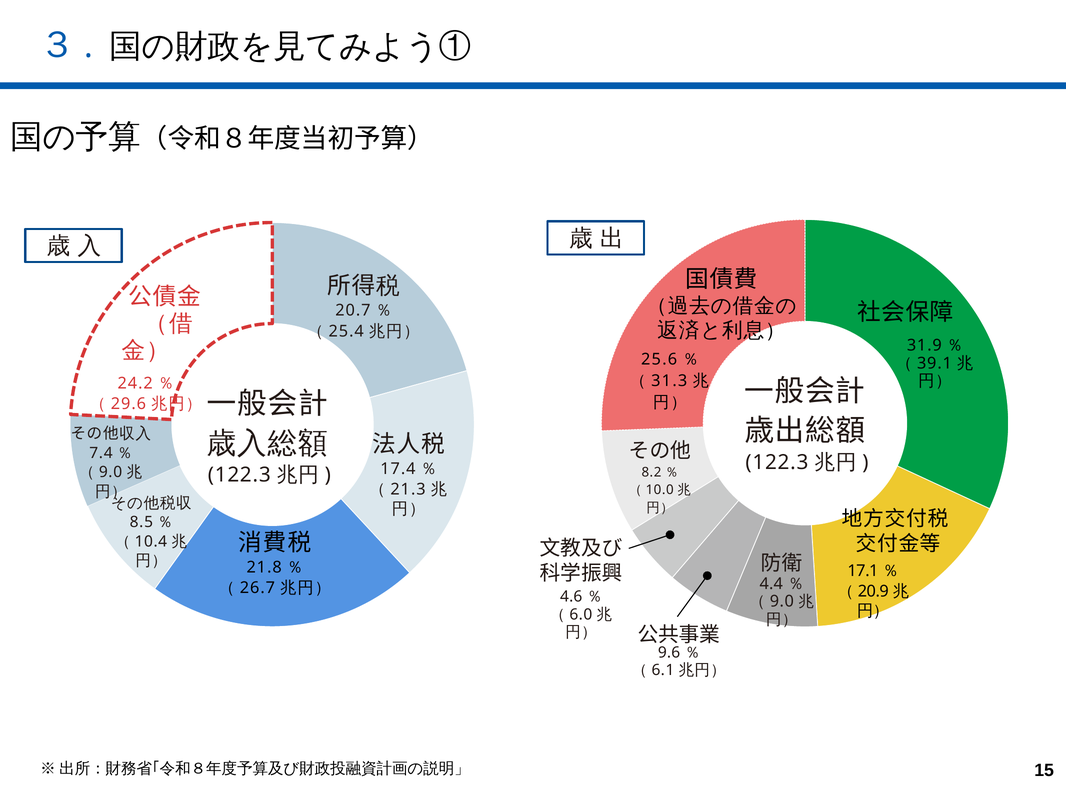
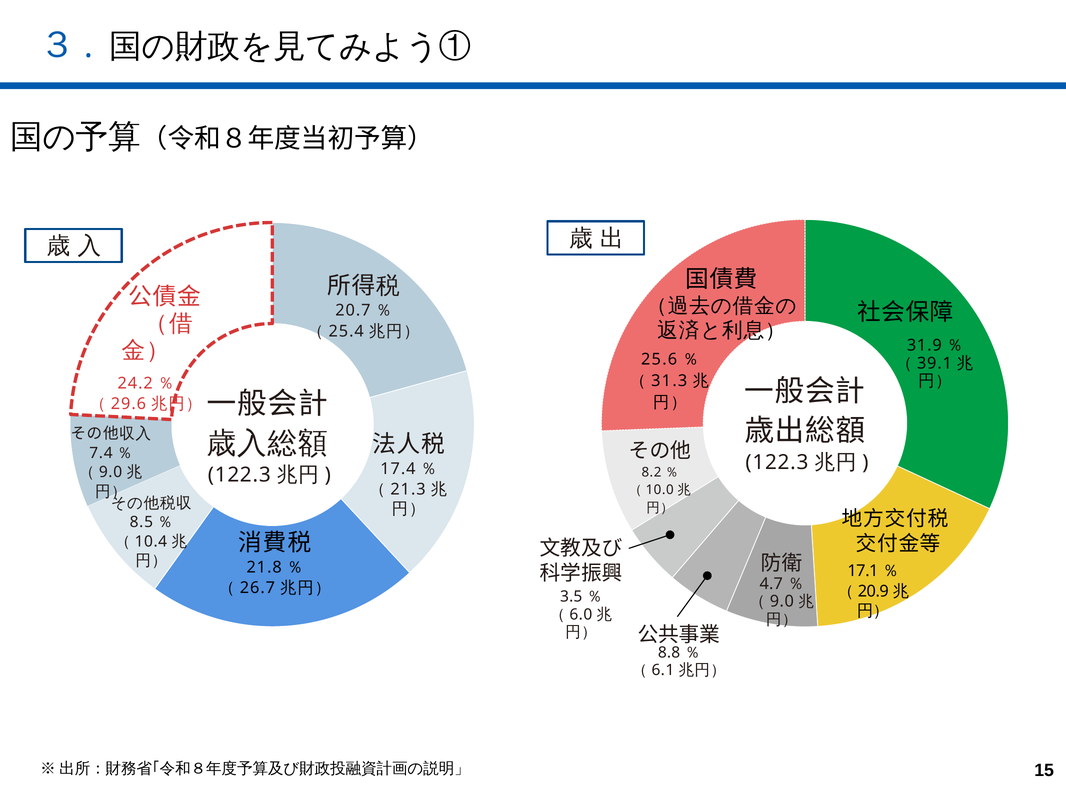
4.4: 4.4 -> 4.7 (771, 583)
4.6: 4.6 -> 3.5 (571, 596)
9.6: 9.6 -> 8.8 (669, 652)
